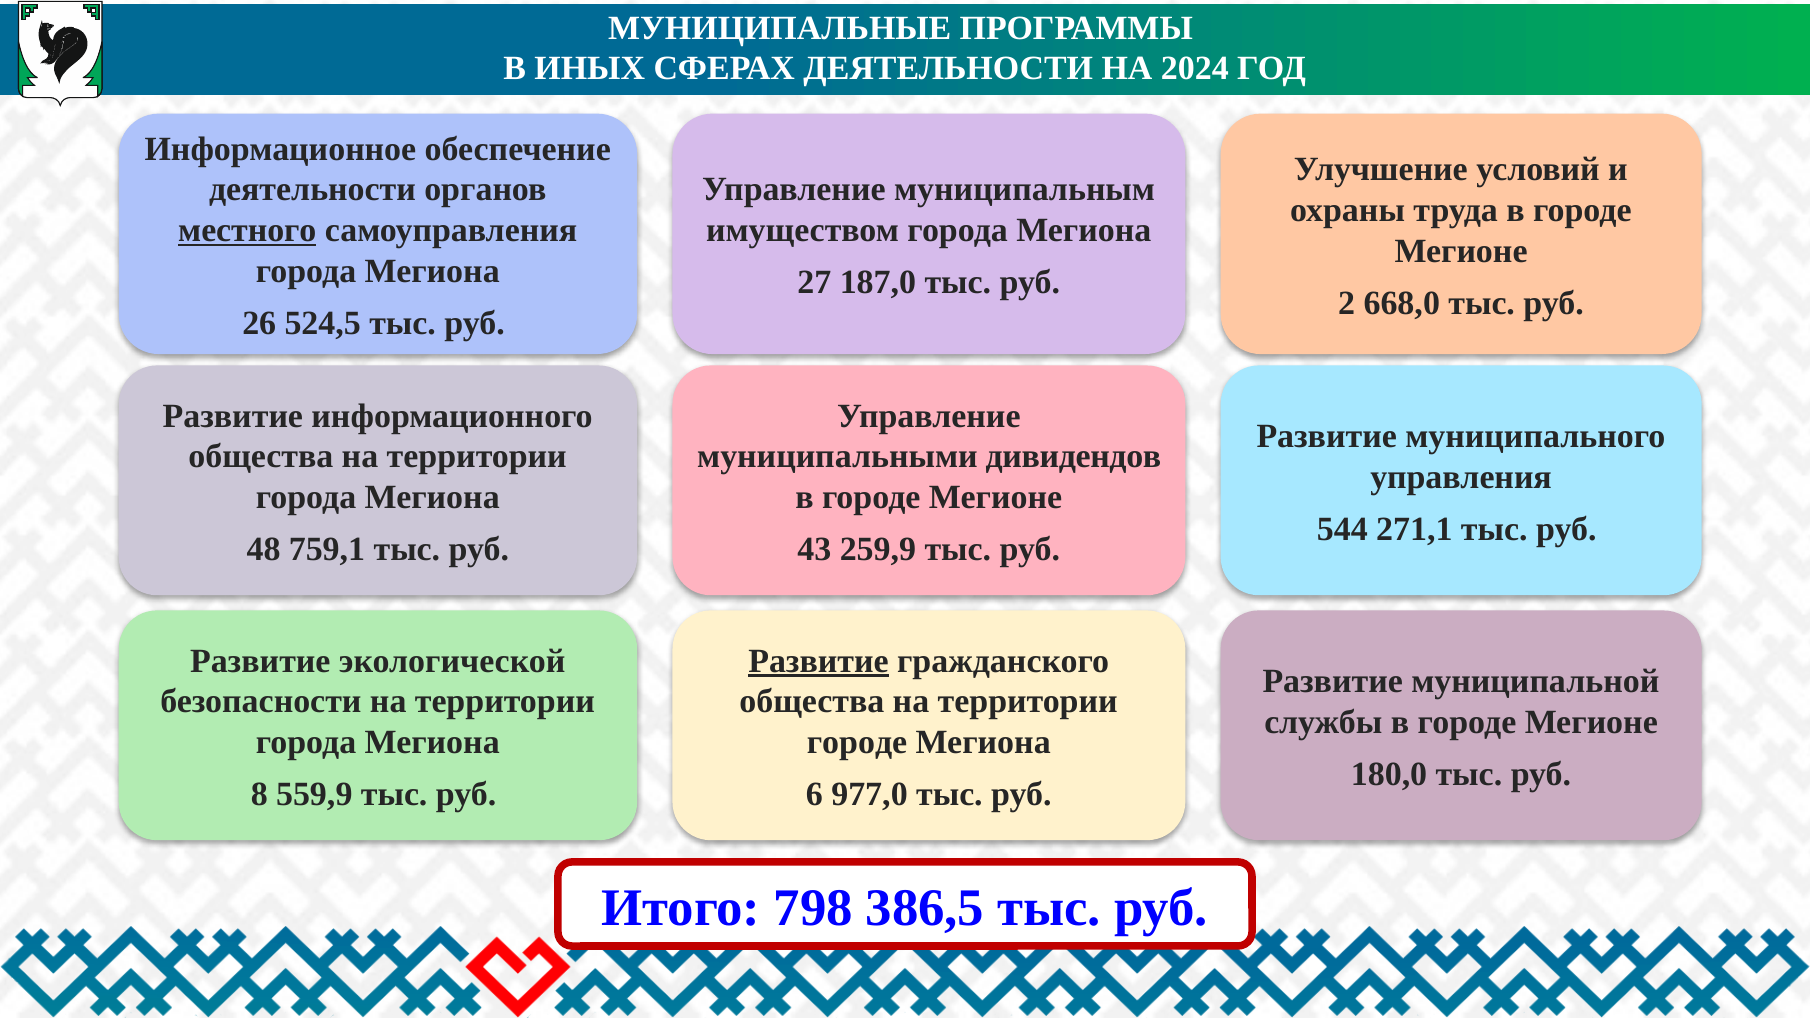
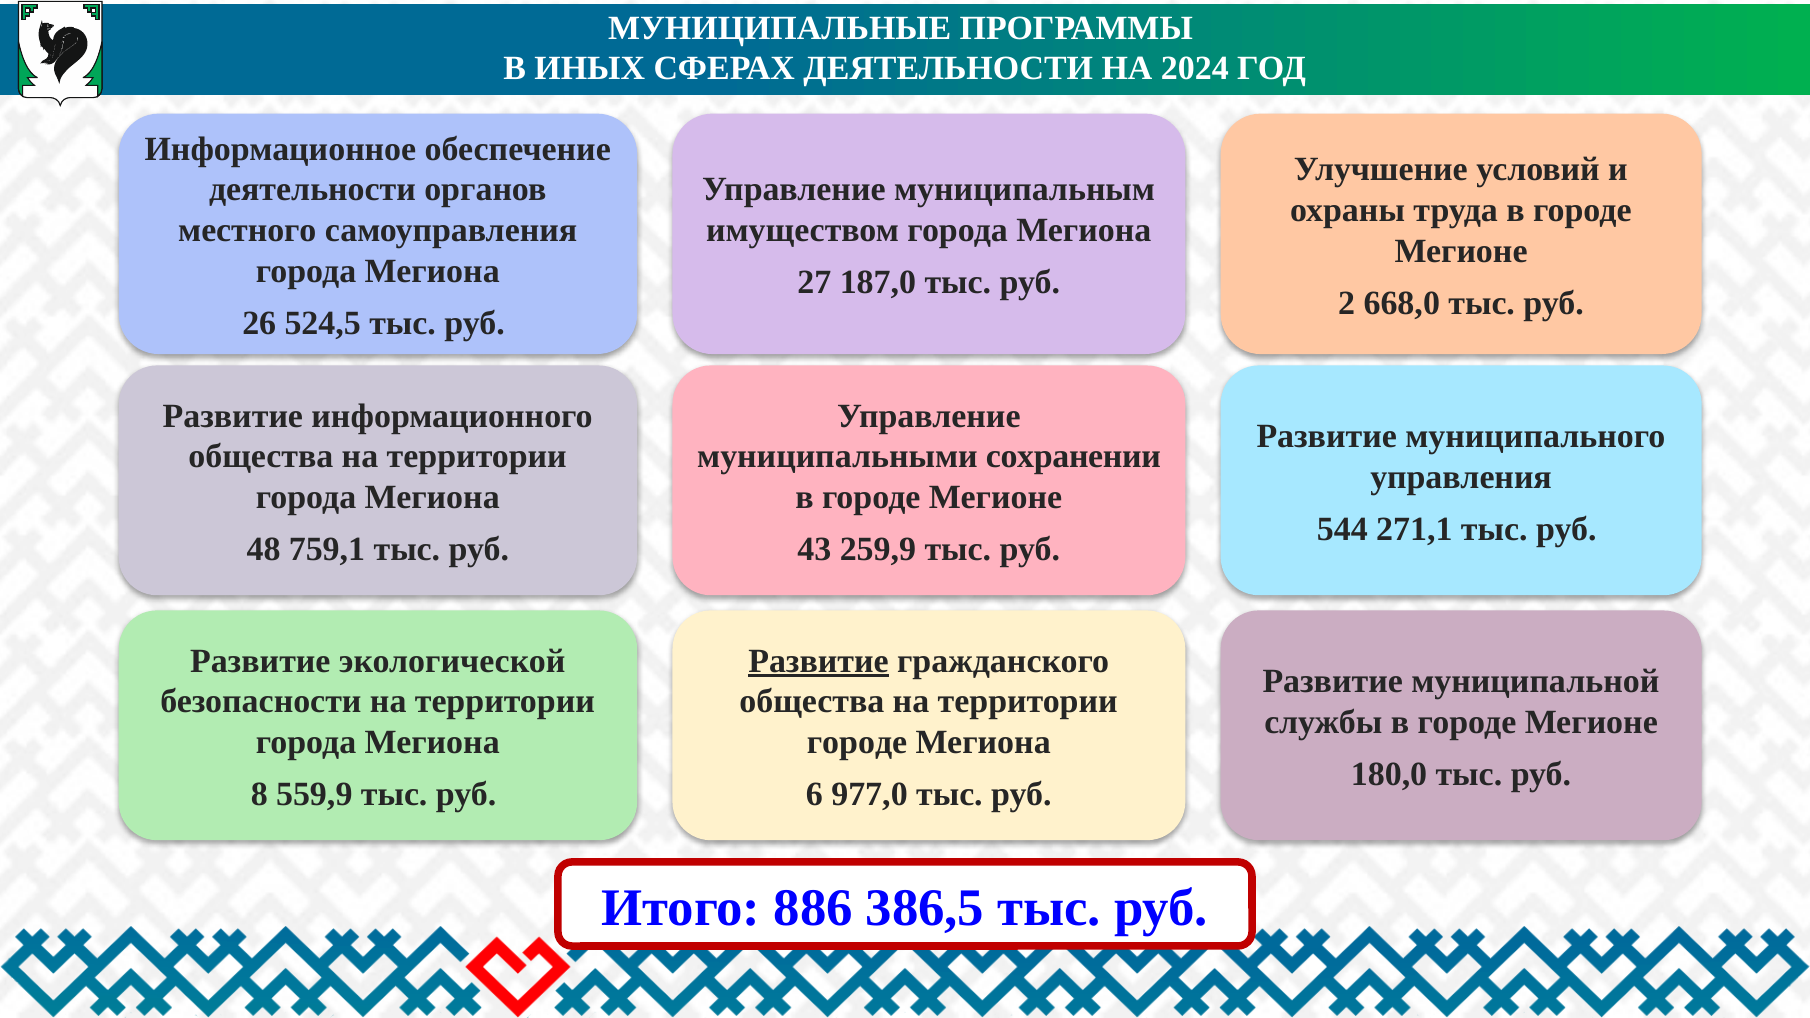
местного underline: present -> none (247, 231)
дивидендов: дивидендов -> сохранении (1073, 457)
798: 798 -> 886 (813, 908)
